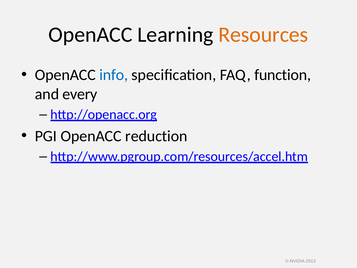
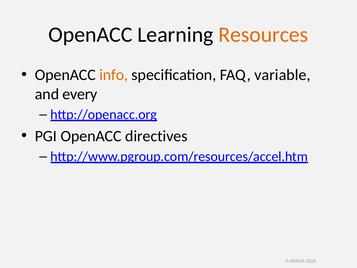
info colour: blue -> orange (114, 75)
function: function -> variable (282, 75)
reduction: reduction -> directives (156, 136)
